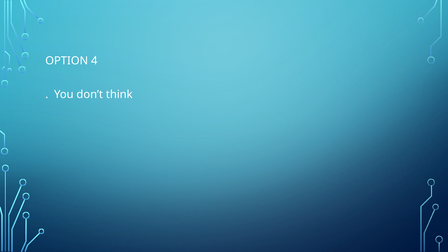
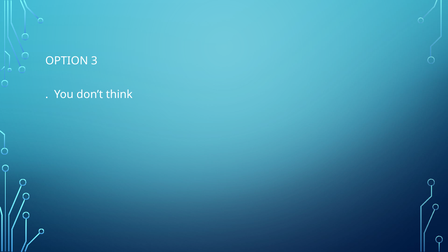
4: 4 -> 3 (94, 61)
